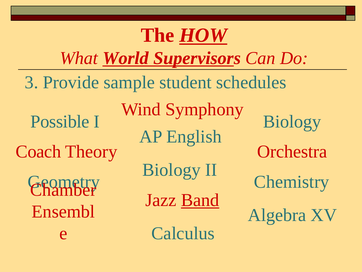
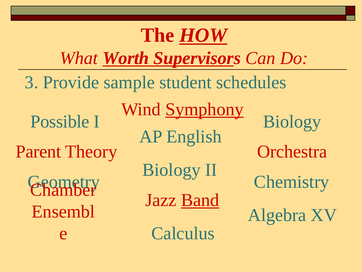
World: World -> Worth (126, 58)
Symphony underline: none -> present (204, 109)
Coach: Coach -> Parent (38, 151)
